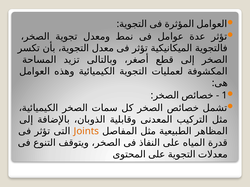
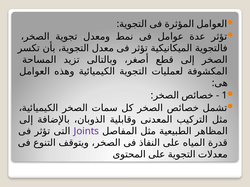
Joints colour: orange -> purple (86, 131)
